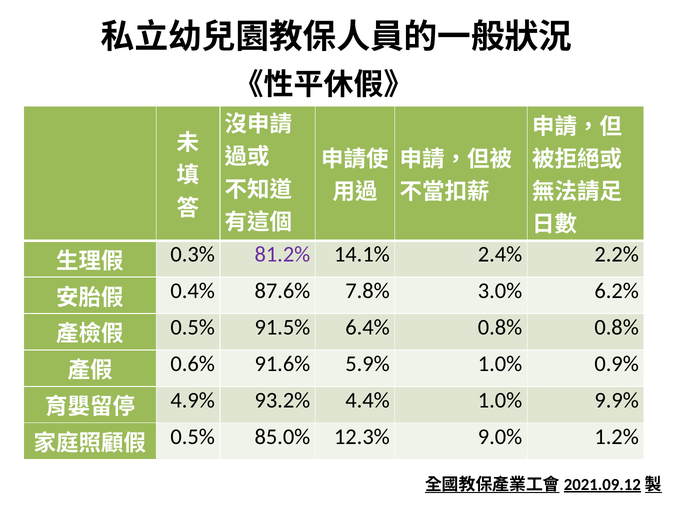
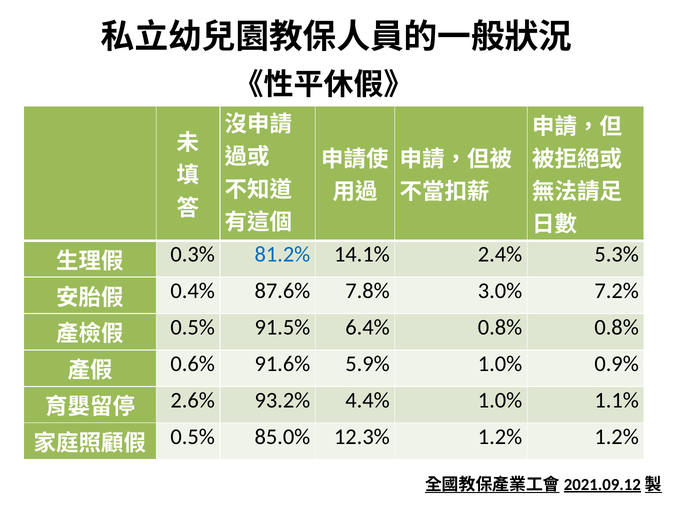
81.2% colour: purple -> blue (282, 254)
2.2%: 2.2% -> 5.3% (617, 254)
6.2%: 6.2% -> 7.2% (617, 291)
4.9%: 4.9% -> 2.6% (193, 400)
9.9%: 9.9% -> 1.1% (617, 400)
12.3% 9.0%: 9.0% -> 1.2% (500, 437)
